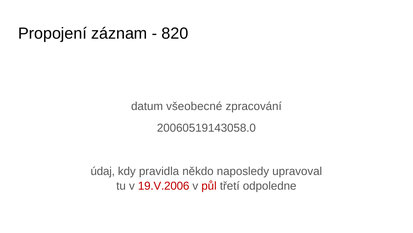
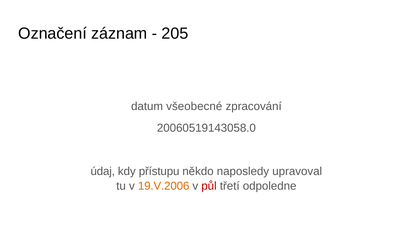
Propojení: Propojení -> Označení (53, 33)
820: 820 -> 205 (175, 33)
pravidla: pravidla -> přístupu (159, 171)
19.V.2006 colour: red -> orange (164, 185)
